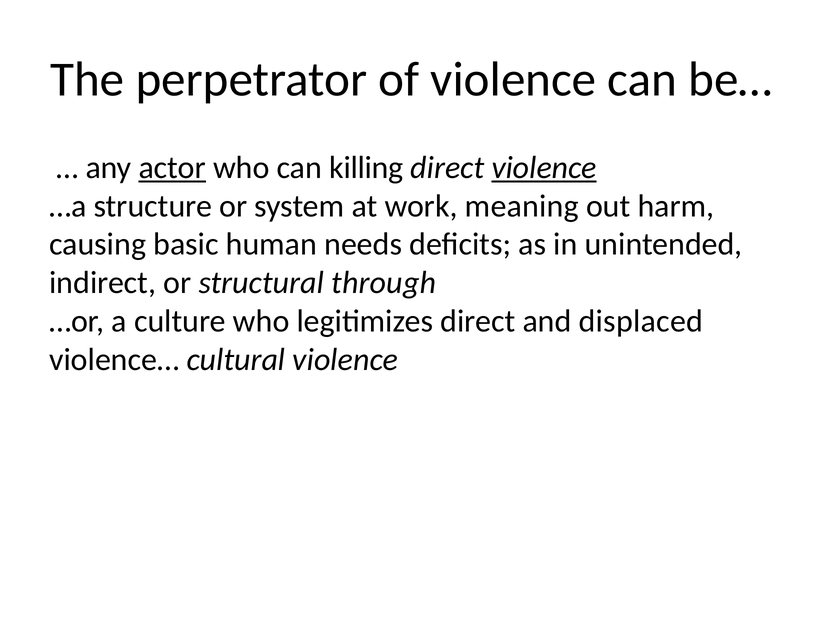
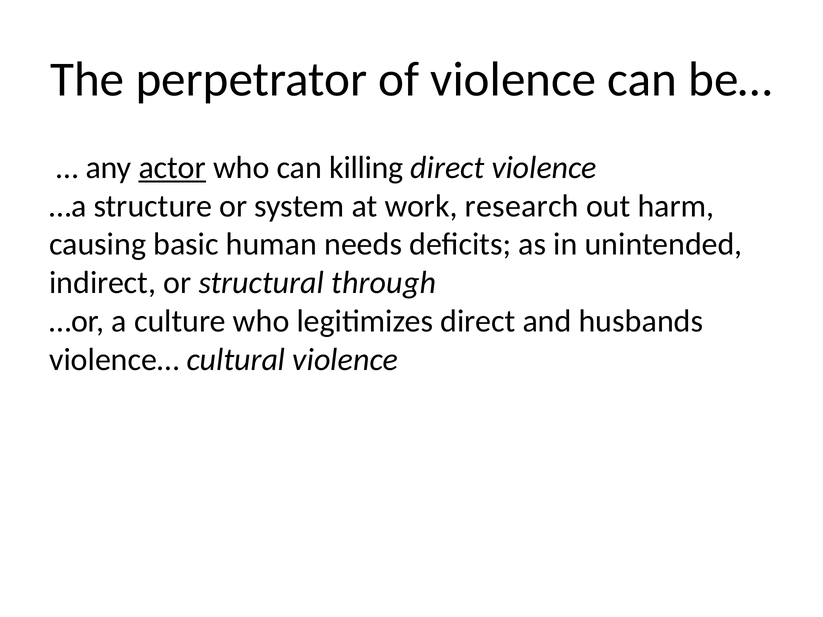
violence underline: present -> none (544, 168)
meaning: meaning -> research (522, 206)
displaced: displaced -> husbands (641, 321)
